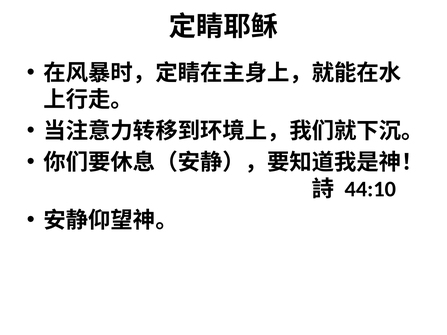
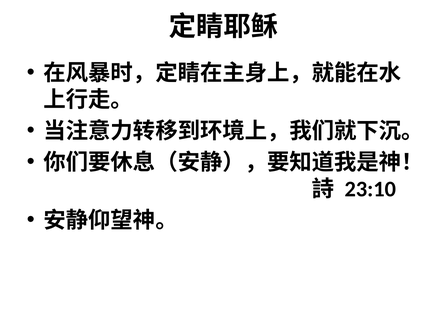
44:10: 44:10 -> 23:10 (370, 189)
